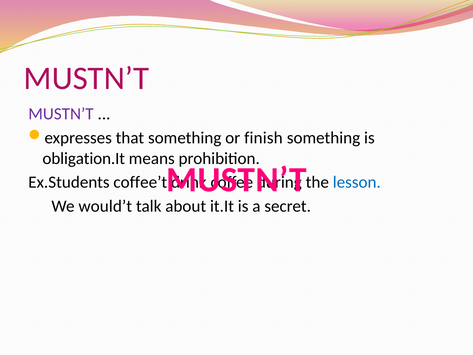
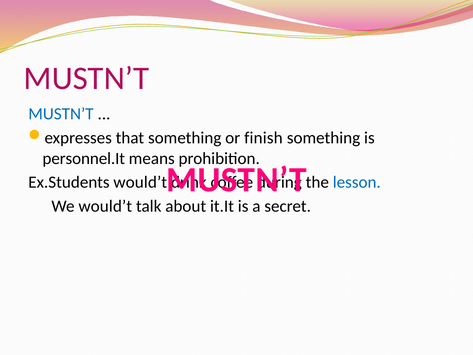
MUSTN’T colour: purple -> blue (61, 114)
obligation.It: obligation.It -> personnel.It (84, 158)
Ex.Students coffee’t: coffee’t -> would’t (140, 182)
